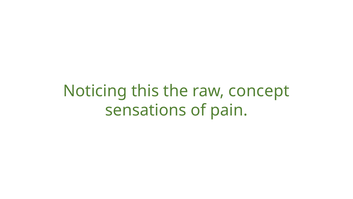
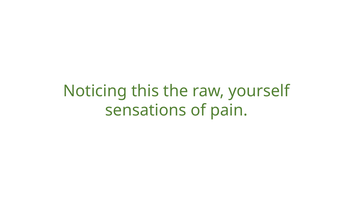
concept: concept -> yourself (259, 91)
